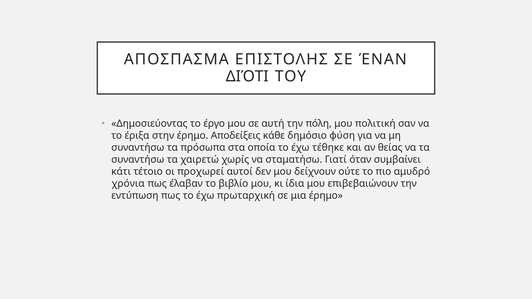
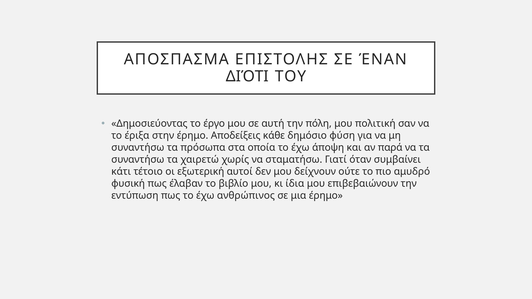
τέθηκε: τέθηκε -> άποψη (328, 148)
θείας: θείας -> παρά (390, 148)
προχωρεί: προχωρεί -> εξωτερική (201, 172)
χρόνια: χρόνια -> φυσική (128, 184)
πρωταρχική: πρωταρχική -> ανθρώπινος (246, 196)
